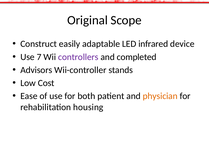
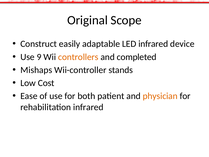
7: 7 -> 9 (39, 57)
controllers colour: purple -> orange (78, 57)
Advisors: Advisors -> Mishaps (36, 70)
rehabilitation housing: housing -> infrared (88, 107)
